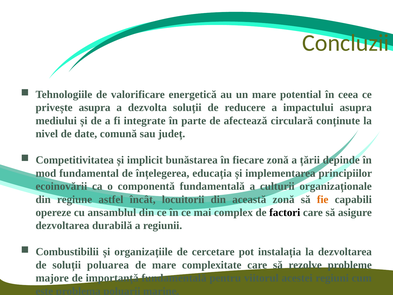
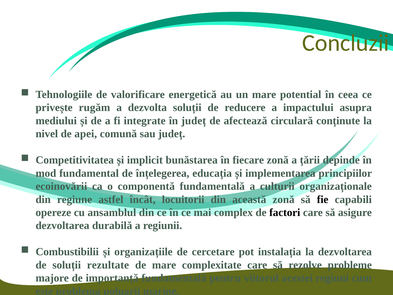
privește asupra: asupra -> rugăm (94, 108)
în parte: parte -> județ (194, 121)
date: date -> apei (86, 134)
fie colour: orange -> black (323, 199)
poluarea: poluarea -> rezultate (108, 265)
